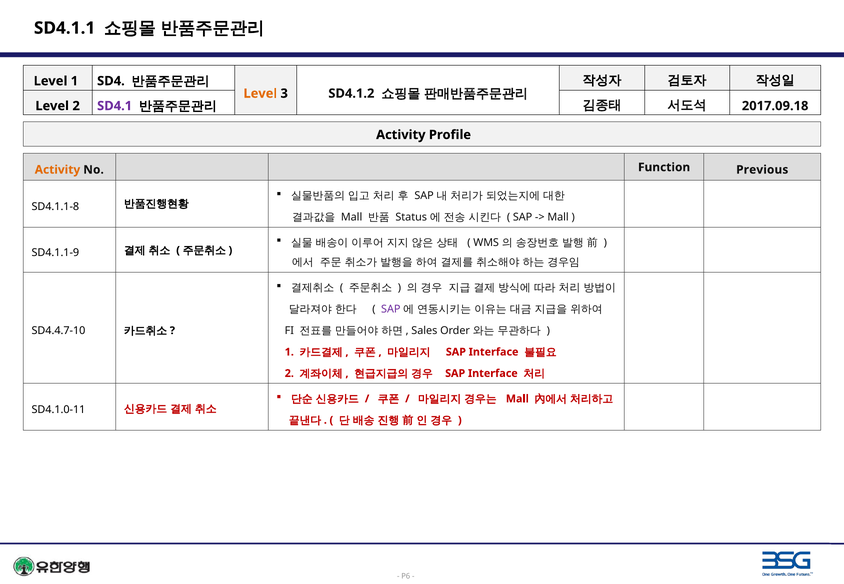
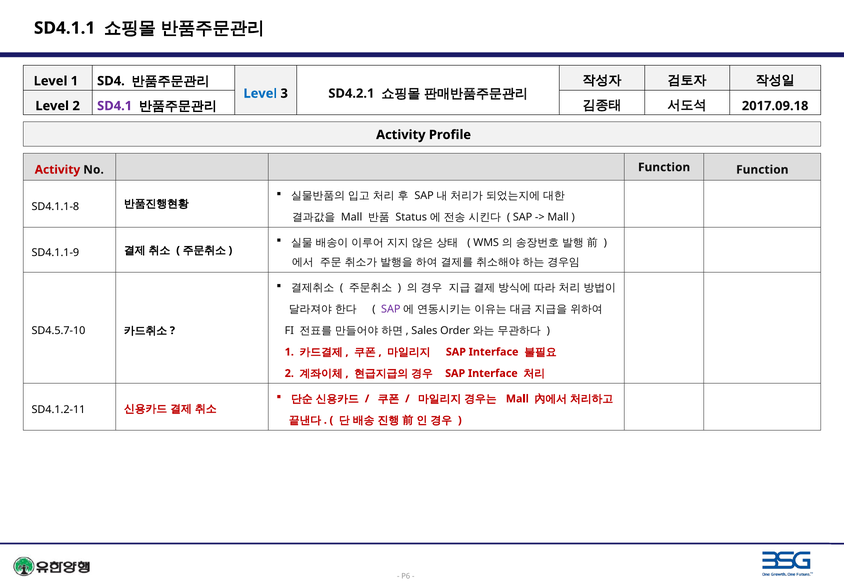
Level colour: orange -> blue (260, 94)
SD4.1.2: SD4.1.2 -> SD4.2.1 (351, 94)
Activity colour: orange -> red (57, 170)
Function Previous: Previous -> Function (762, 170)
SD4.4.7-10: SD4.4.7-10 -> SD4.5.7-10 (59, 331)
SD4.1.0-11: SD4.1.0-11 -> SD4.1.2-11 (59, 410)
